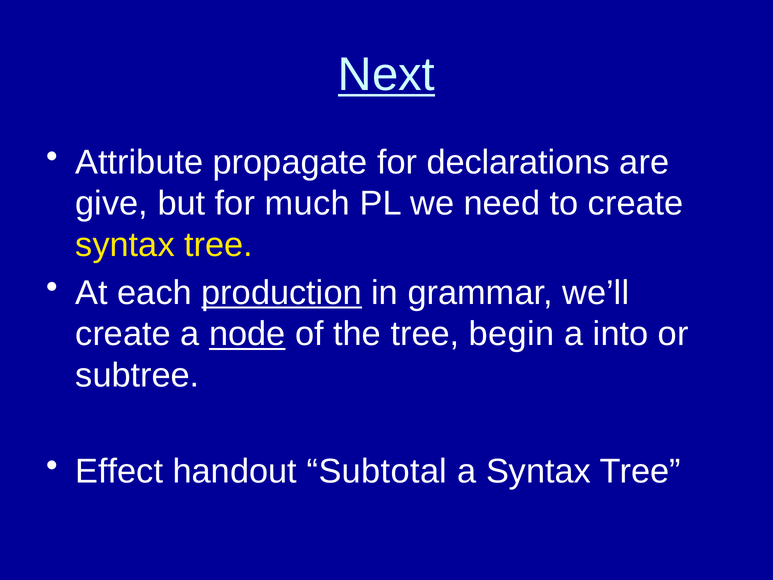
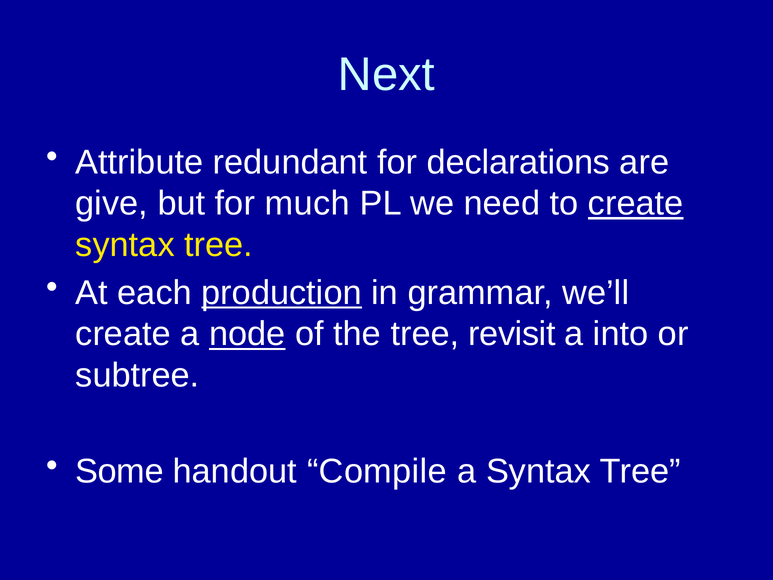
Next underline: present -> none (386, 75)
propagate: propagate -> redundant (290, 162)
create underline: none -> present (636, 203)
begin: begin -> revisit (512, 334)
Effect: Effect -> Some (119, 471)
Subtotal: Subtotal -> Compile (377, 471)
